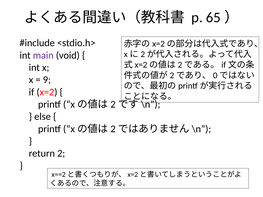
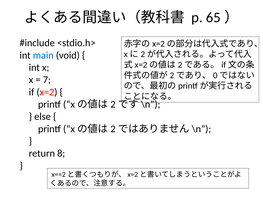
main colour: purple -> blue (43, 55)
9: 9 -> 7 (47, 80)
2: 2 -> 8 (61, 154)
